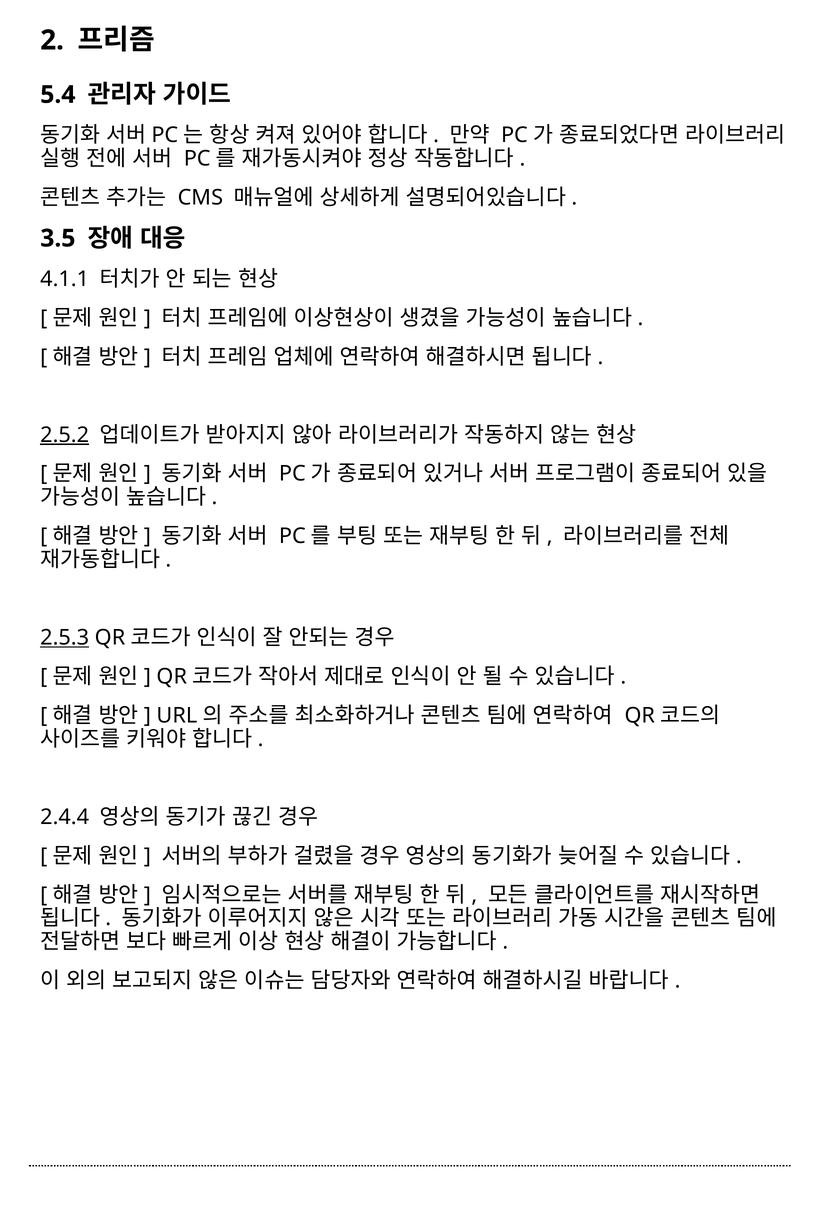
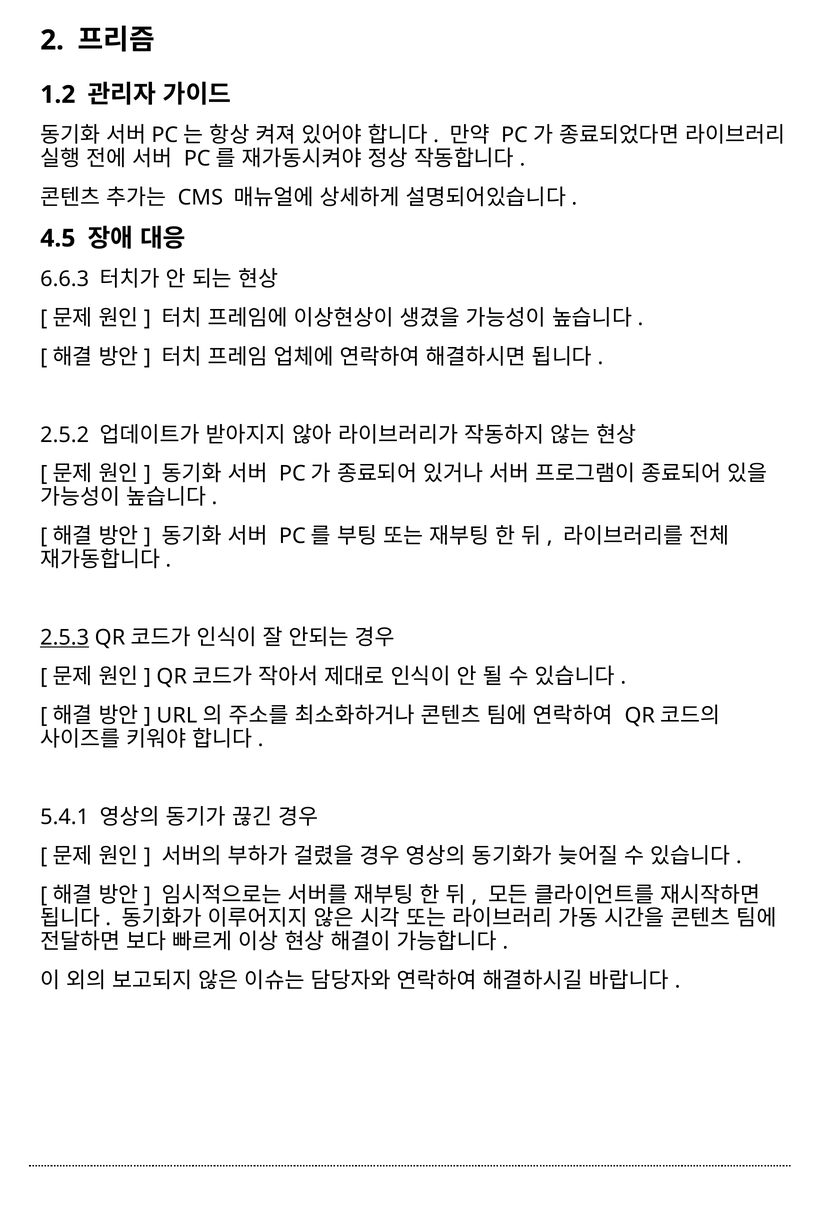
5.4: 5.4 -> 1.2 (58, 95)
3.5: 3.5 -> 4.5 (58, 238)
4.1.1: 4.1.1 -> 6.6.3 (65, 279)
2.5.2 underline: present -> none (65, 435)
2.4.4: 2.4.4 -> 5.4.1 (65, 817)
